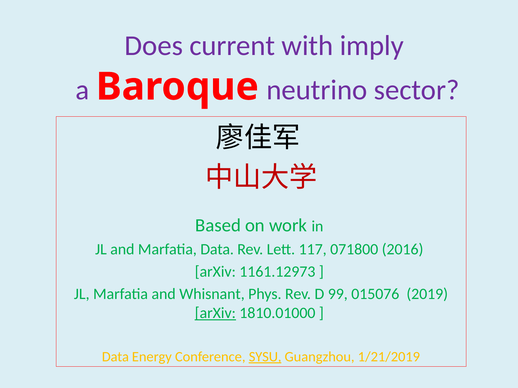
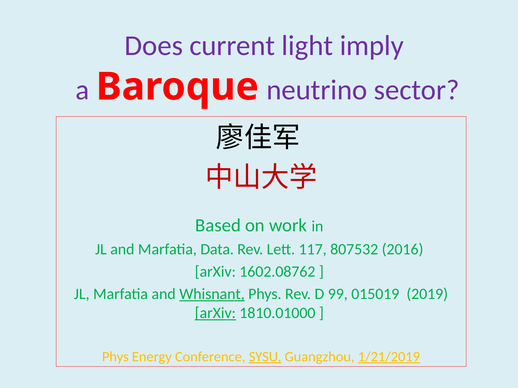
with: with -> light (307, 46)
071800: 071800 -> 807532 (354, 250)
1161.12973: 1161.12973 -> 1602.08762 (277, 272)
Whisnant underline: none -> present (212, 294)
015076: 015076 -> 015019 (375, 294)
Data: Data -> Phys (115, 357)
1/21/2019 underline: none -> present (389, 357)
